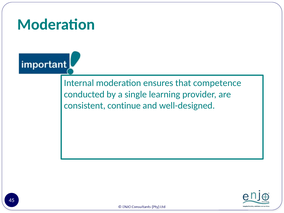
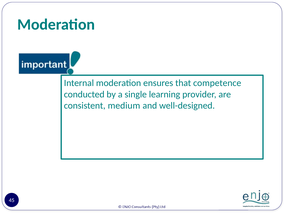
continue: continue -> medium (124, 106)
